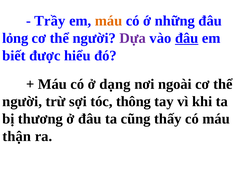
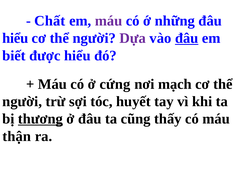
Trầy: Trầy -> Chất (50, 21)
máu colour: orange -> purple (109, 21)
lỏng: lỏng -> hiểu (15, 38)
dạng: dạng -> cứng (115, 84)
ngoài: ngoài -> mạch (175, 84)
thông: thông -> huyết (133, 101)
thương underline: none -> present (40, 119)
